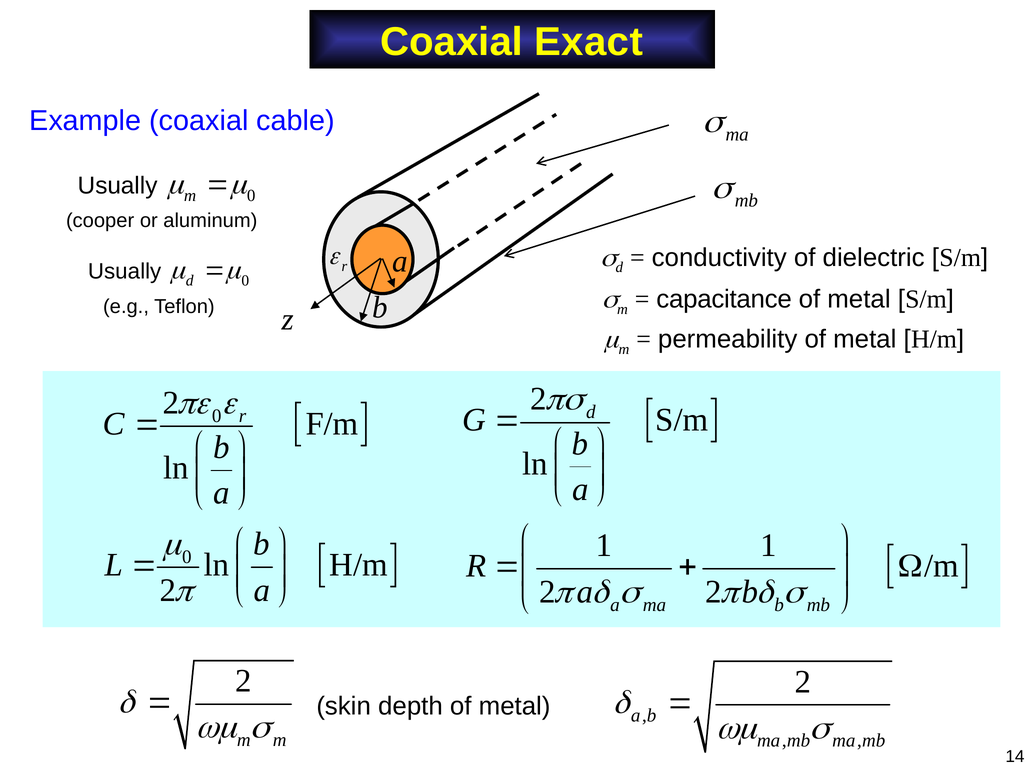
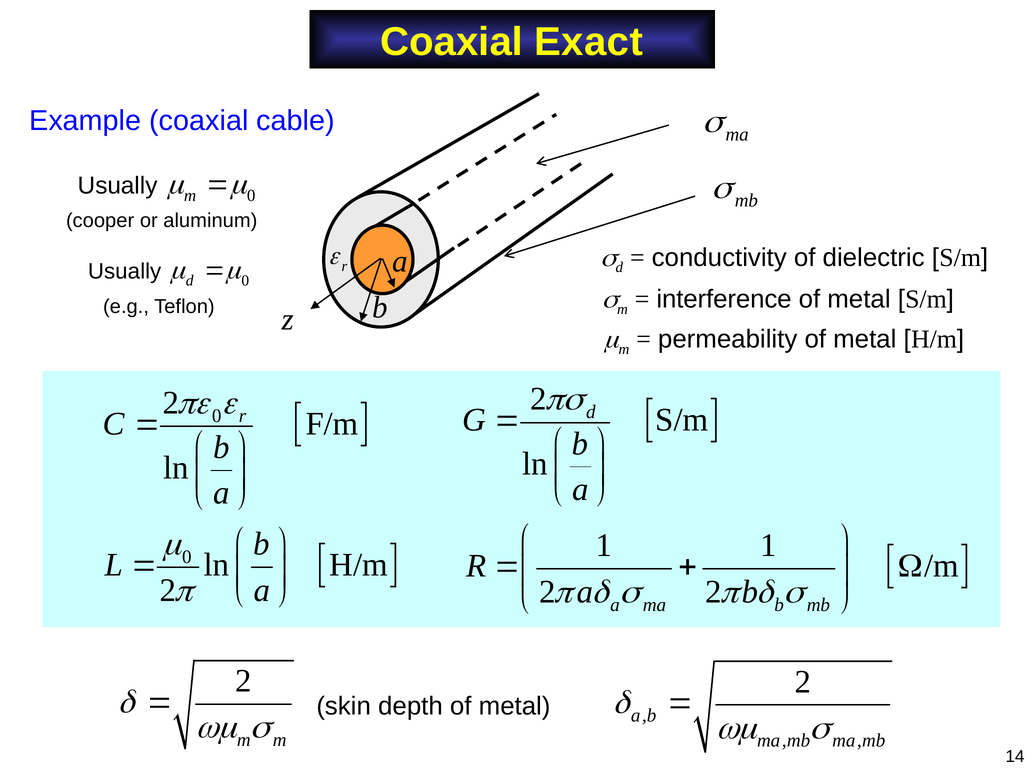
capacitance: capacitance -> interference (724, 299)
